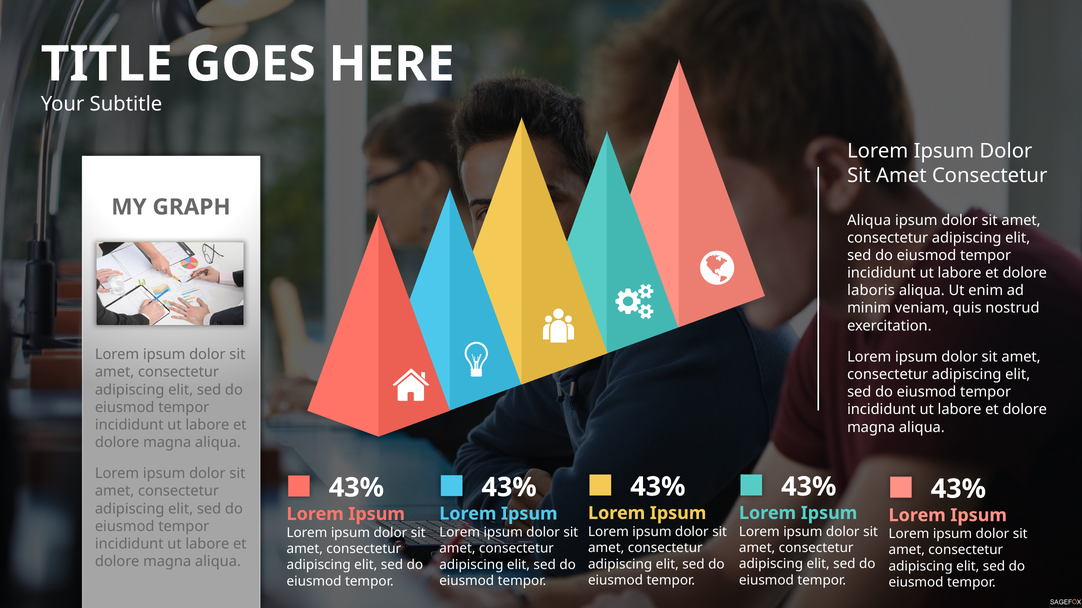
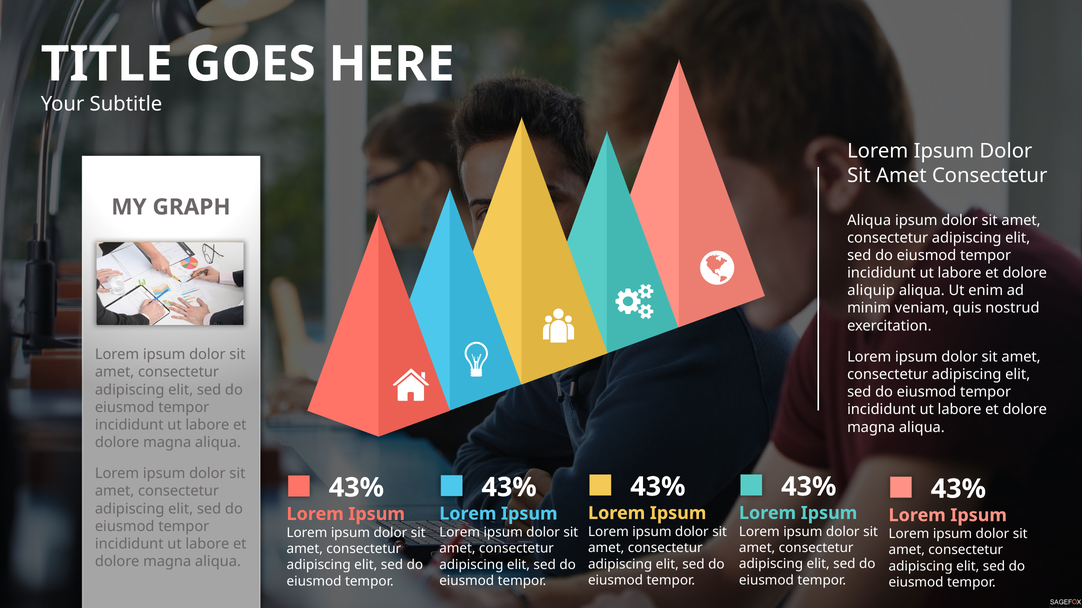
laboris: laboris -> aliquip (871, 291)
